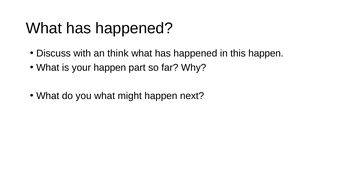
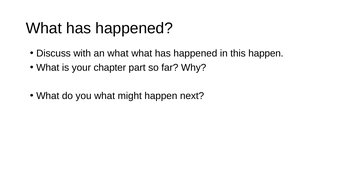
an think: think -> what (118, 53)
your happen: happen -> chapter (110, 68)
